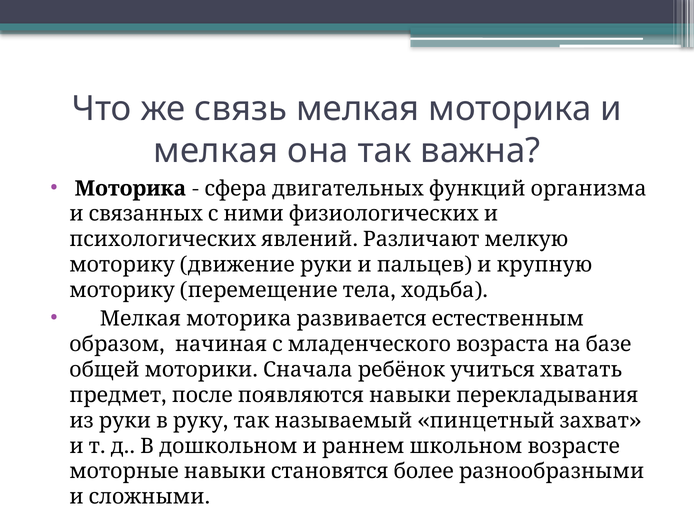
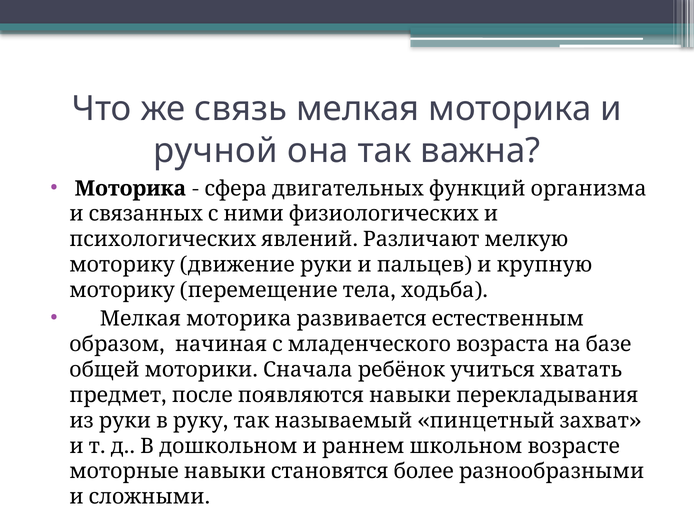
мелкая: мелкая -> ручной (216, 150)
